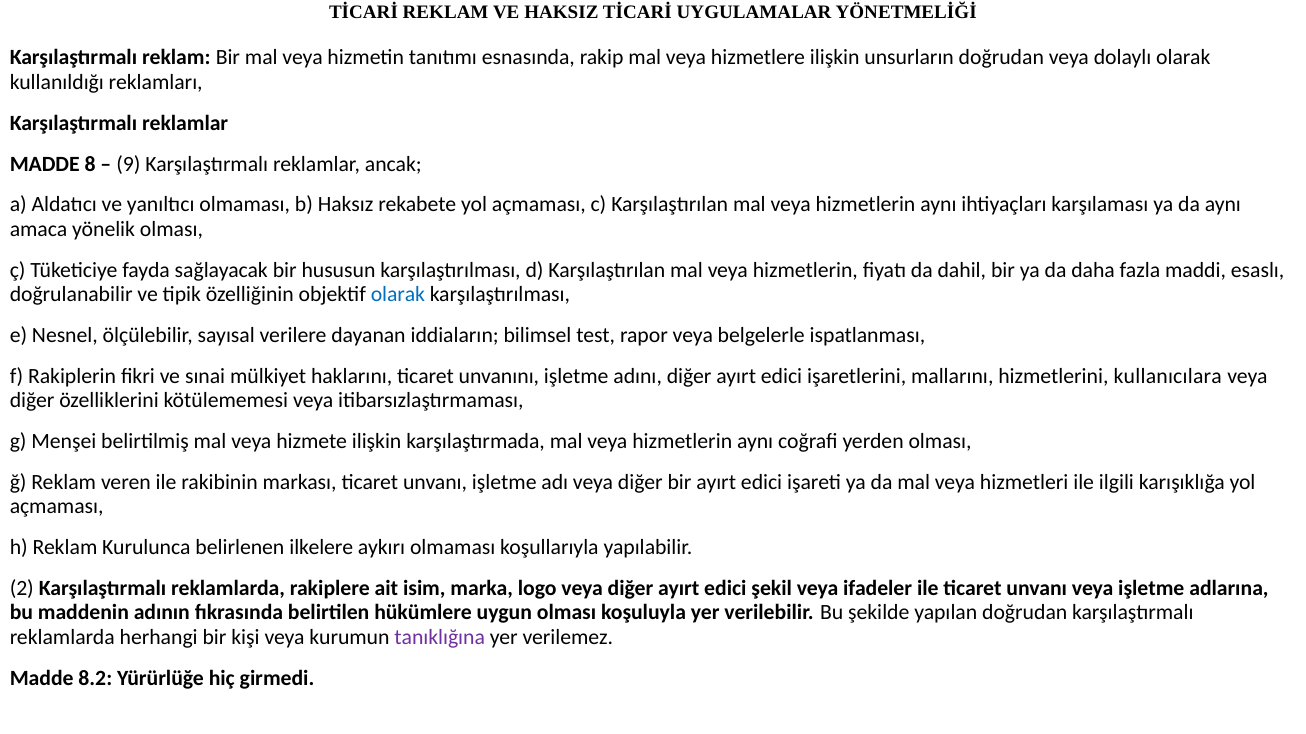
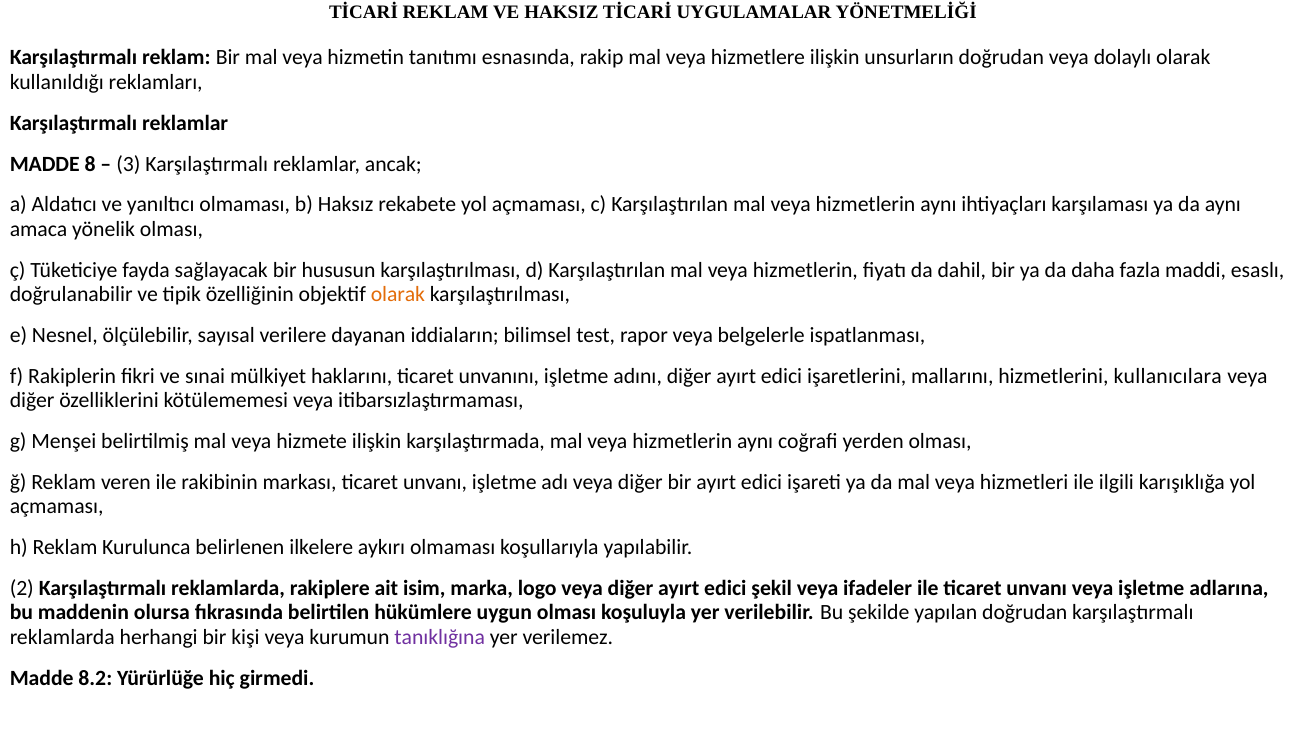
9: 9 -> 3 (128, 164)
olarak colour: blue -> orange (398, 295)
adının: adının -> olursa (162, 613)
